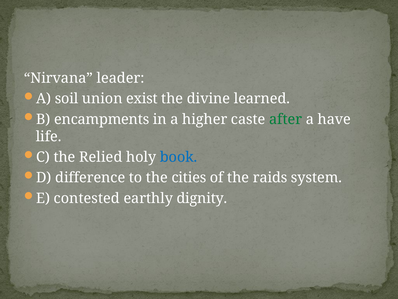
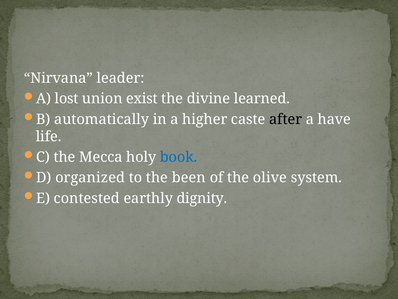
soil: soil -> lost (67, 99)
encampments: encampments -> automatically (102, 119)
after colour: green -> black (286, 119)
Relied: Relied -> Mecca (101, 157)
difference: difference -> organized (90, 177)
cities: cities -> been (189, 177)
raids: raids -> olive (270, 177)
